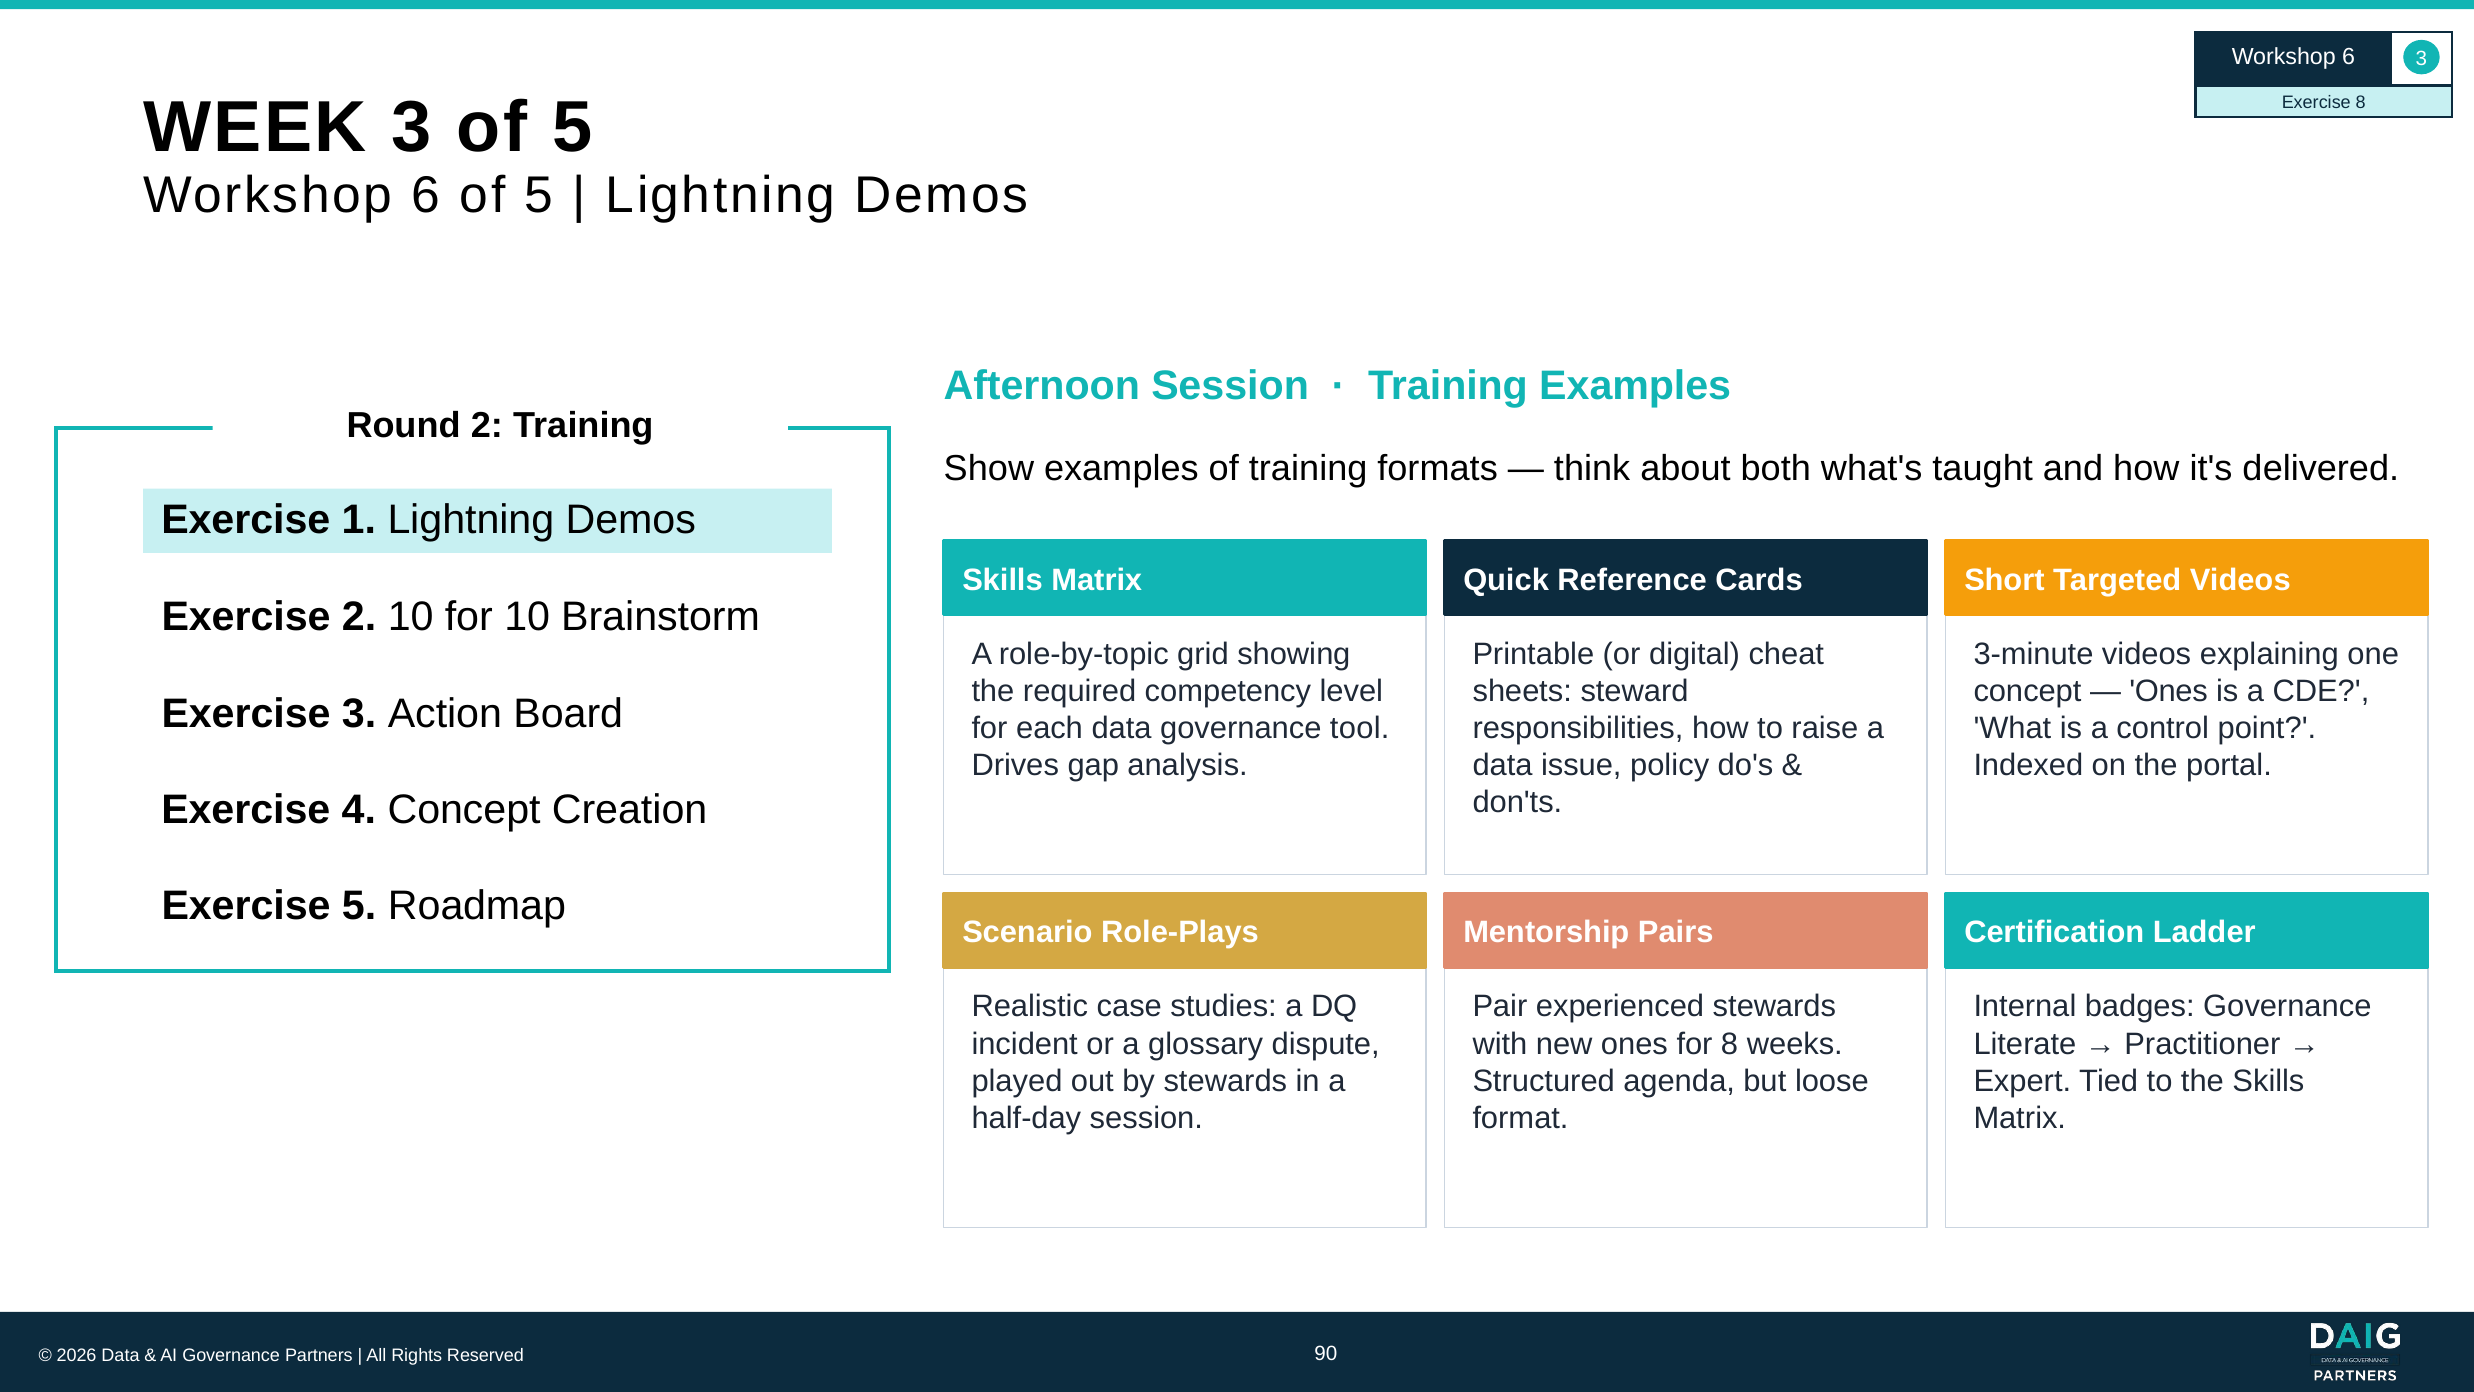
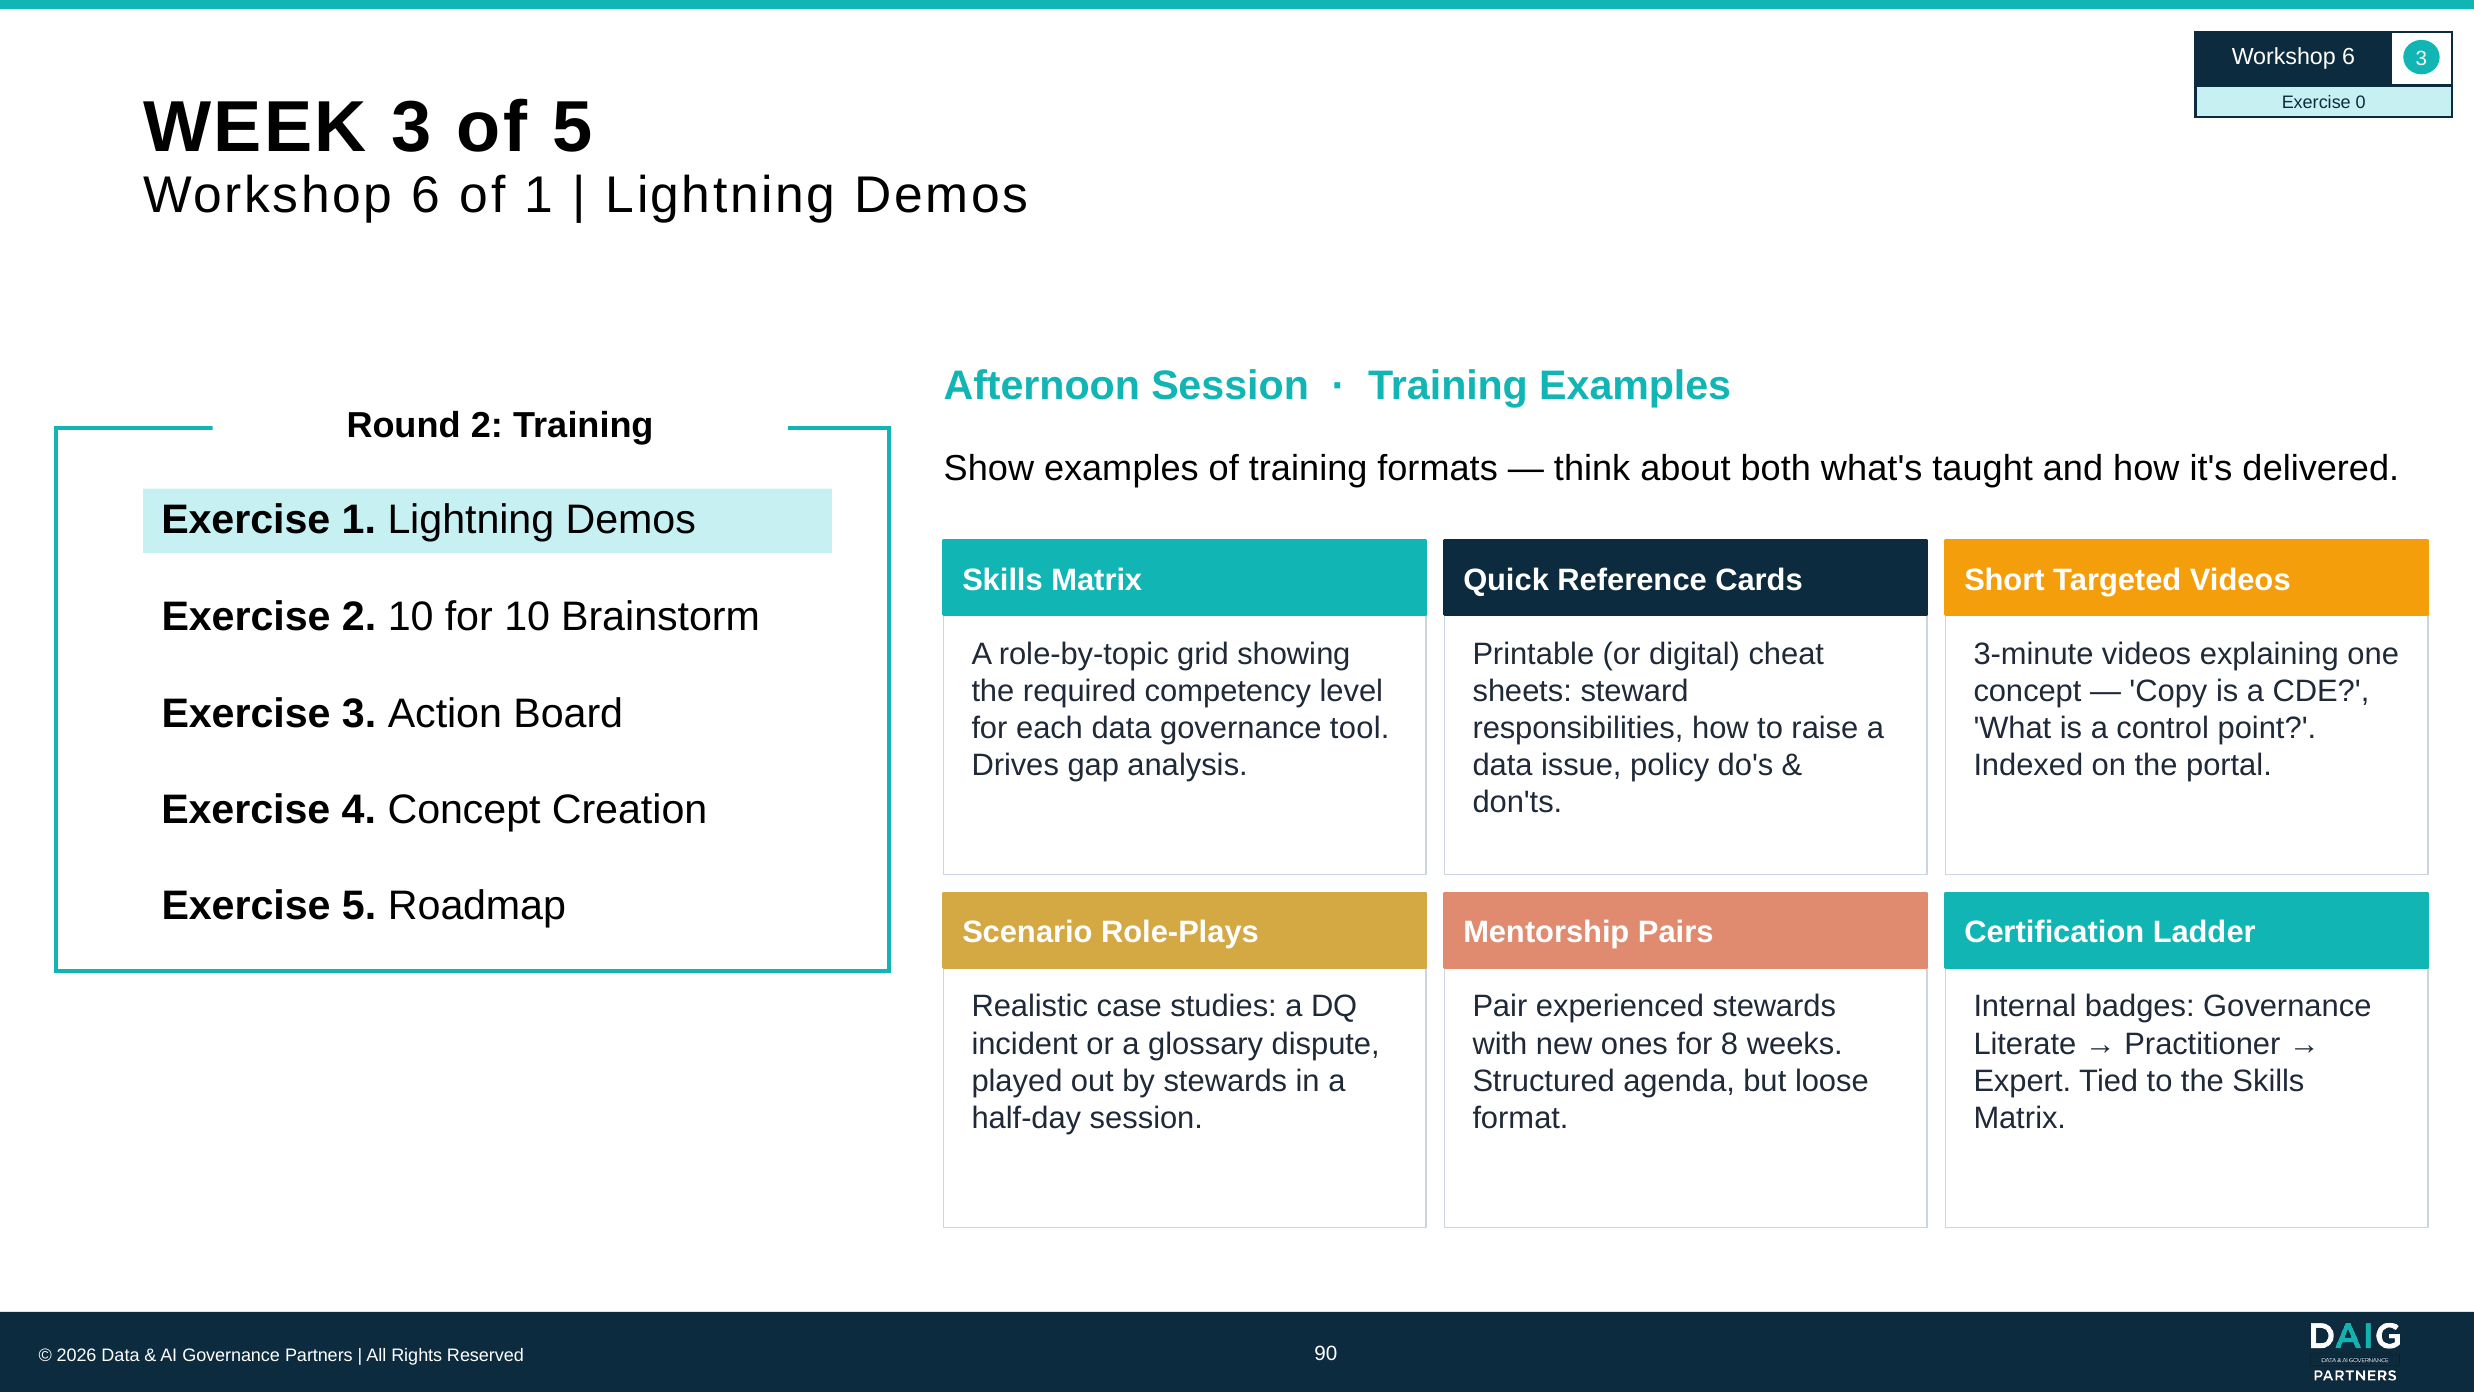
Exercise 8: 8 -> 0 (2361, 102)
6 of 5: 5 -> 1 (539, 195)
Ones: Ones -> Copy (2168, 691)
